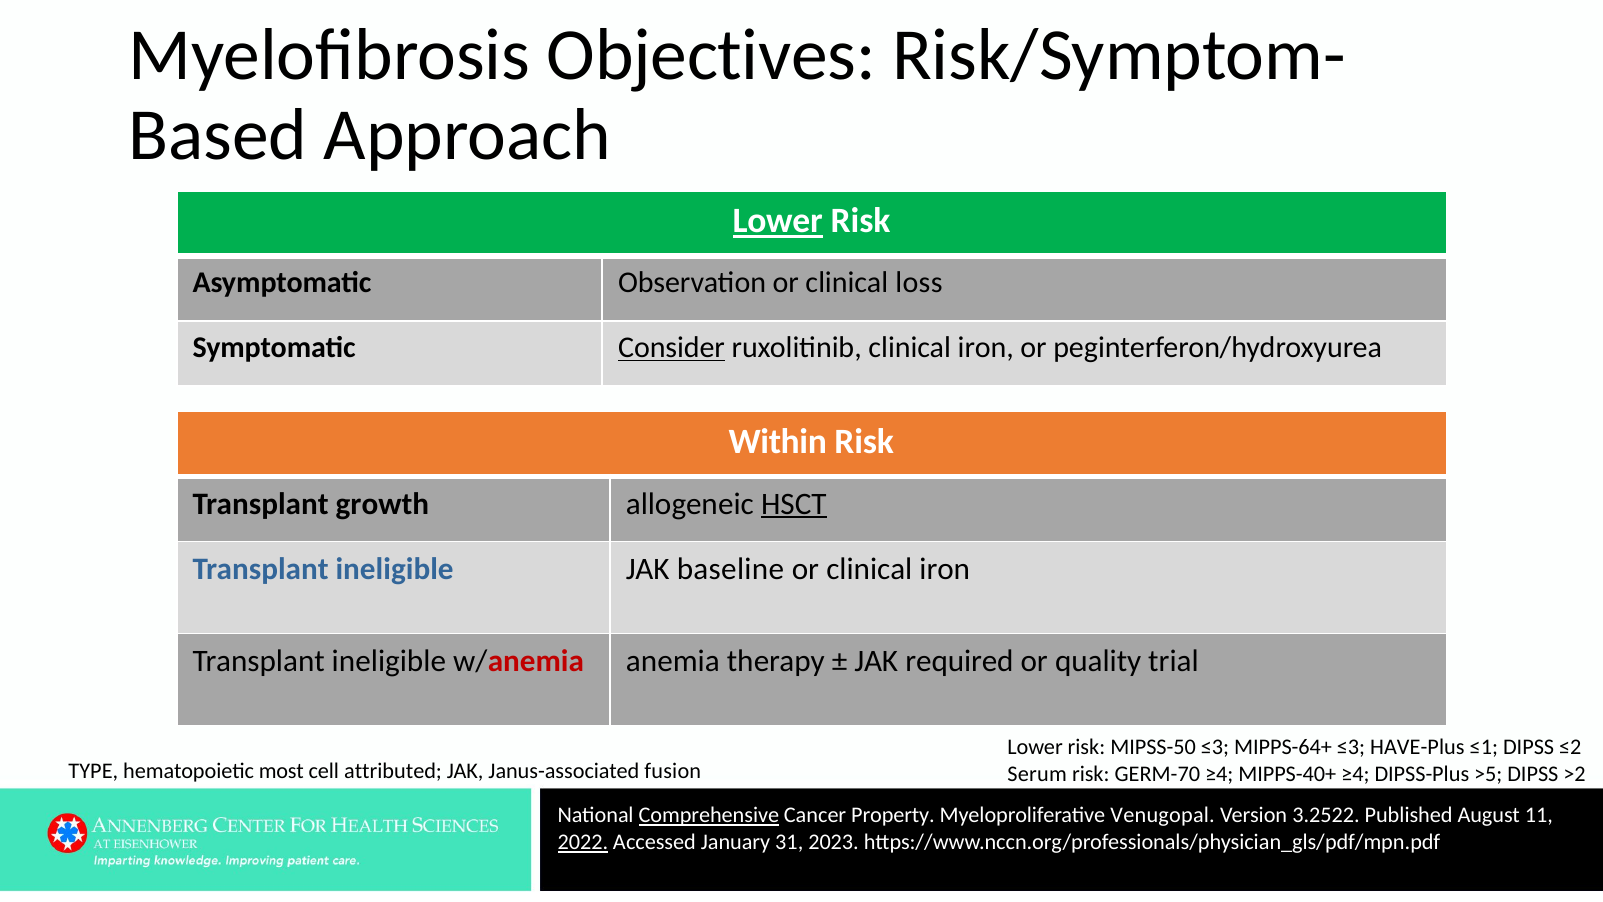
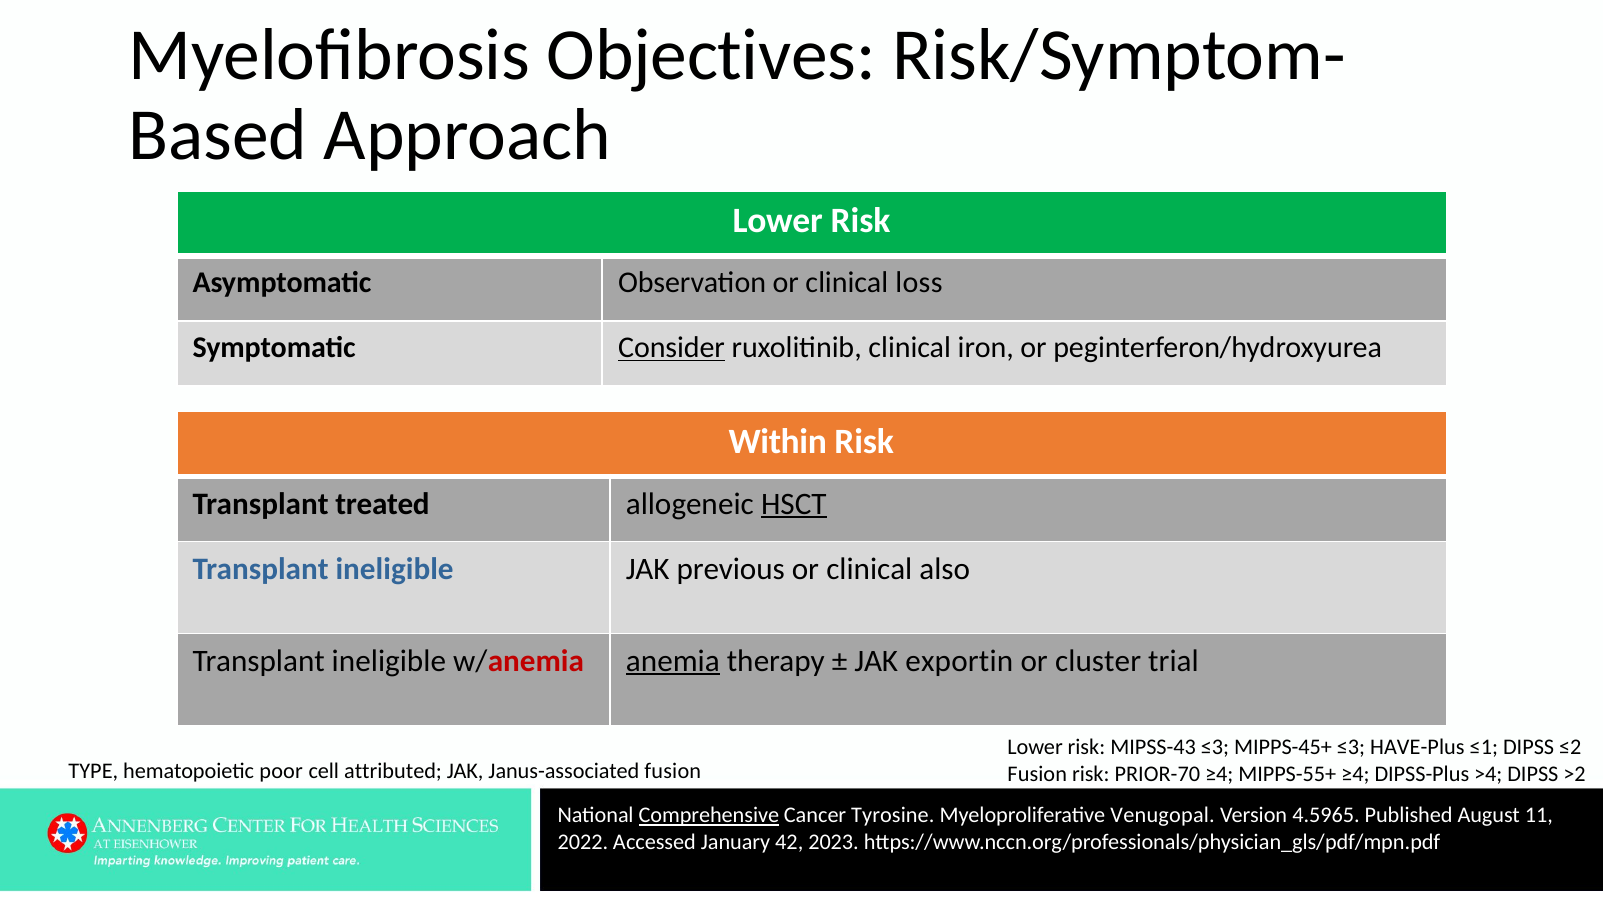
Lower underline: present -> none (778, 221)
growth: growth -> treated (383, 504)
baseline: baseline -> previous (731, 569)
or clinical iron: iron -> also (945, 569)
anemia underline: none -> present (673, 661)
required: required -> exportin (959, 661)
quality: quality -> cluster (1098, 661)
MIPSS-50: MIPSS-50 -> MIPSS-43 (1153, 747)
MIPPS-64+: MIPPS-64+ -> MIPPS-45+ (1283, 747)
most: most -> poor (281, 771)
Serum: Serum -> Fusion (1037, 774)
GERM-70: GERM-70 -> PRIOR-70 (1157, 774)
MIPPS-40+: MIPPS-40+ -> MIPPS-55+ (1287, 774)
>5: >5 -> >4 (1488, 774)
Property: Property -> Tyrosine (893, 815)
3.2522: 3.2522 -> 4.5965 (1326, 815)
2022 underline: present -> none (583, 842)
31: 31 -> 42 (789, 842)
